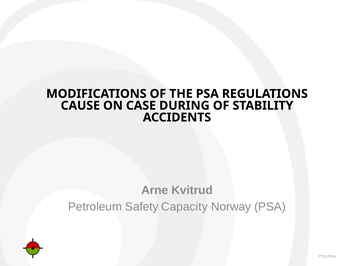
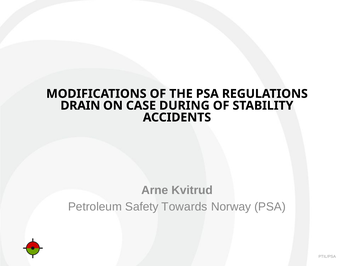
CAUSE: CAUSE -> DRAIN (80, 105)
Capacity: Capacity -> Towards (184, 206)
